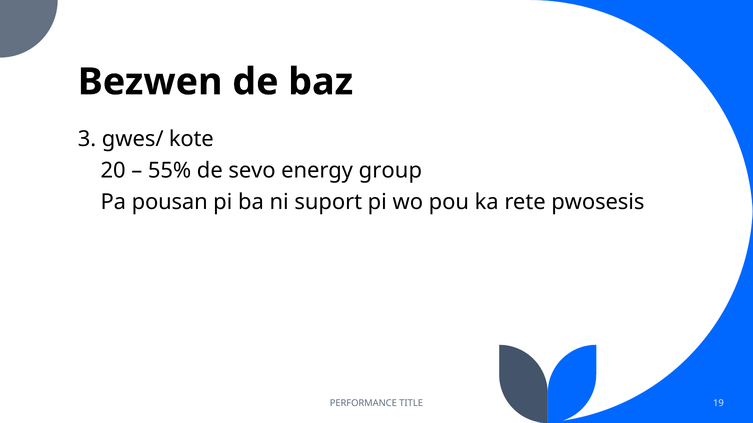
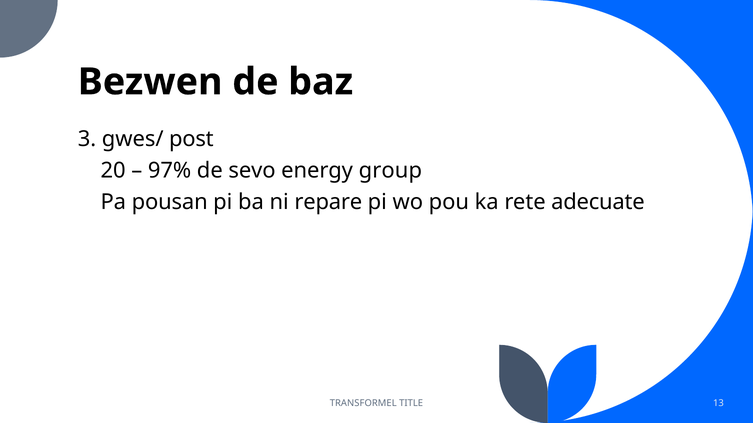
kote: kote -> post (191, 139)
55%: 55% -> 97% (170, 171)
suport: suport -> repare (328, 202)
pwosesis: pwosesis -> adecuate (598, 202)
PERFORMANCE: PERFORMANCE -> TRANSFORMEL (363, 404)
19: 19 -> 13 (718, 404)
